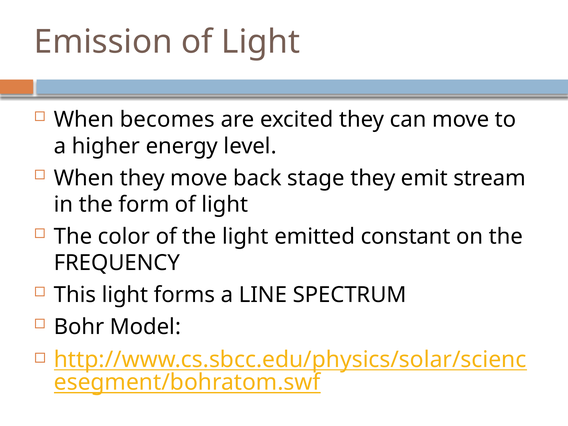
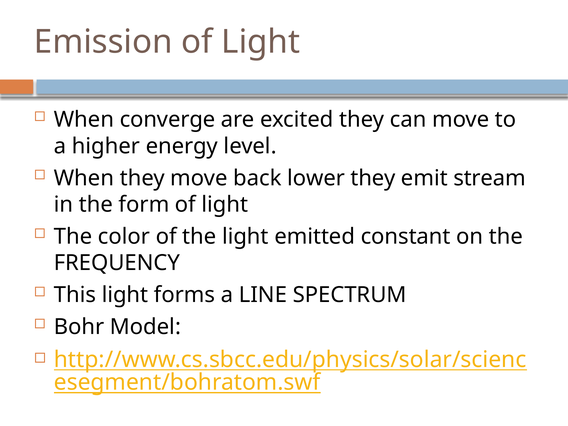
becomes: becomes -> converge (168, 120)
stage: stage -> lower (316, 178)
